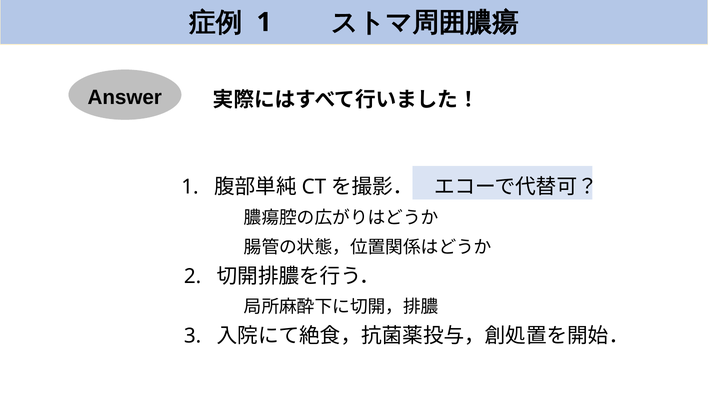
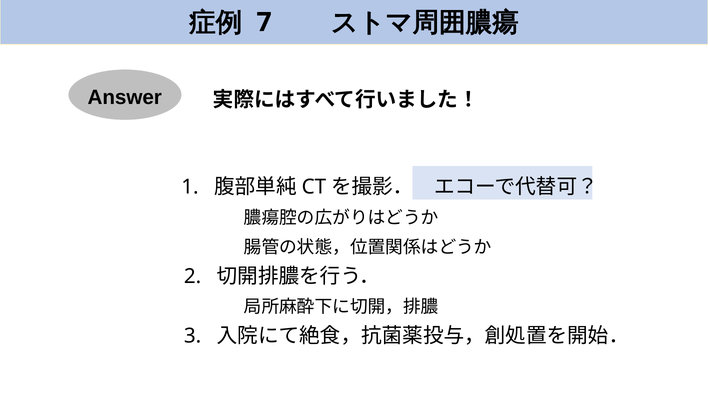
1: 1 -> 7 (264, 22)
